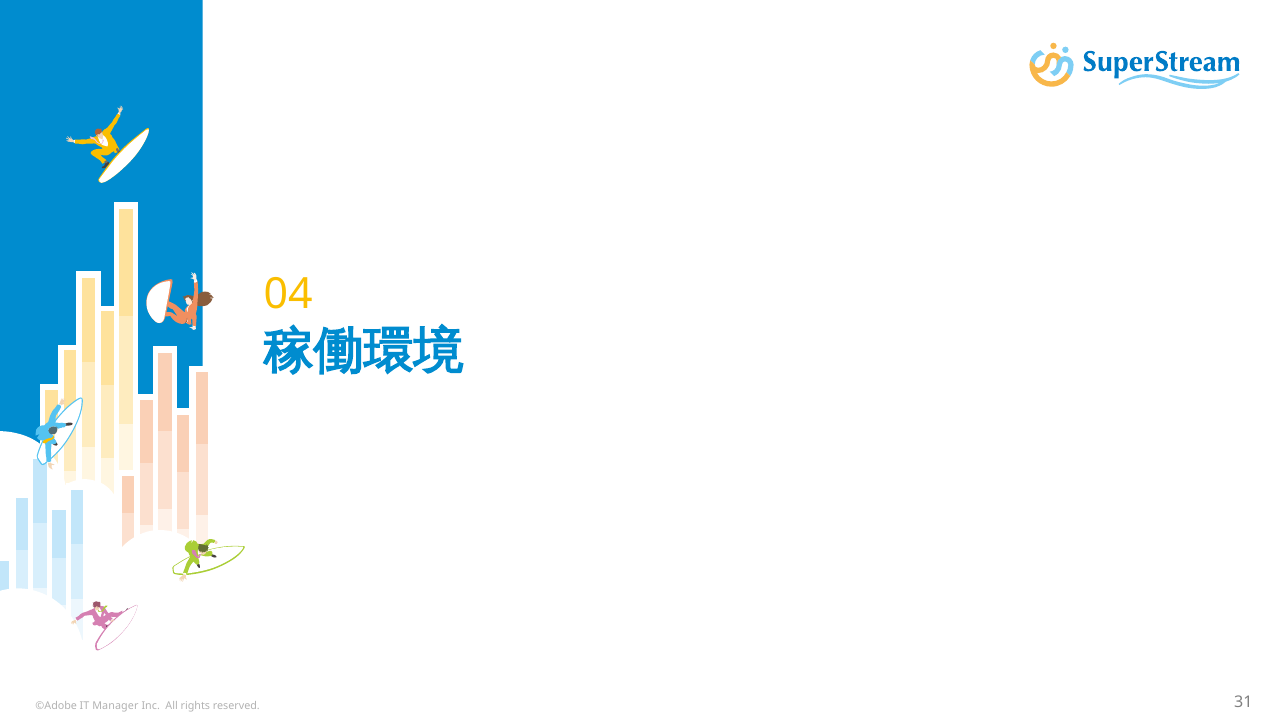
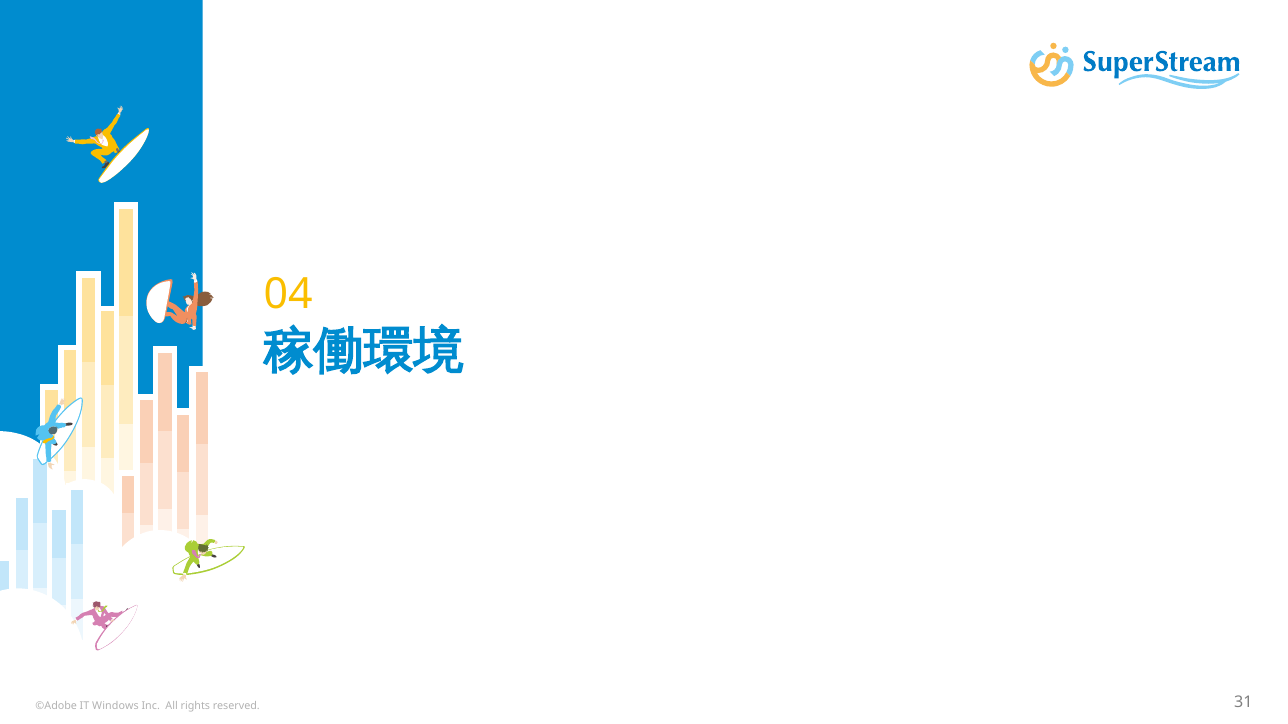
Manager: Manager -> Windows (115, 706)
